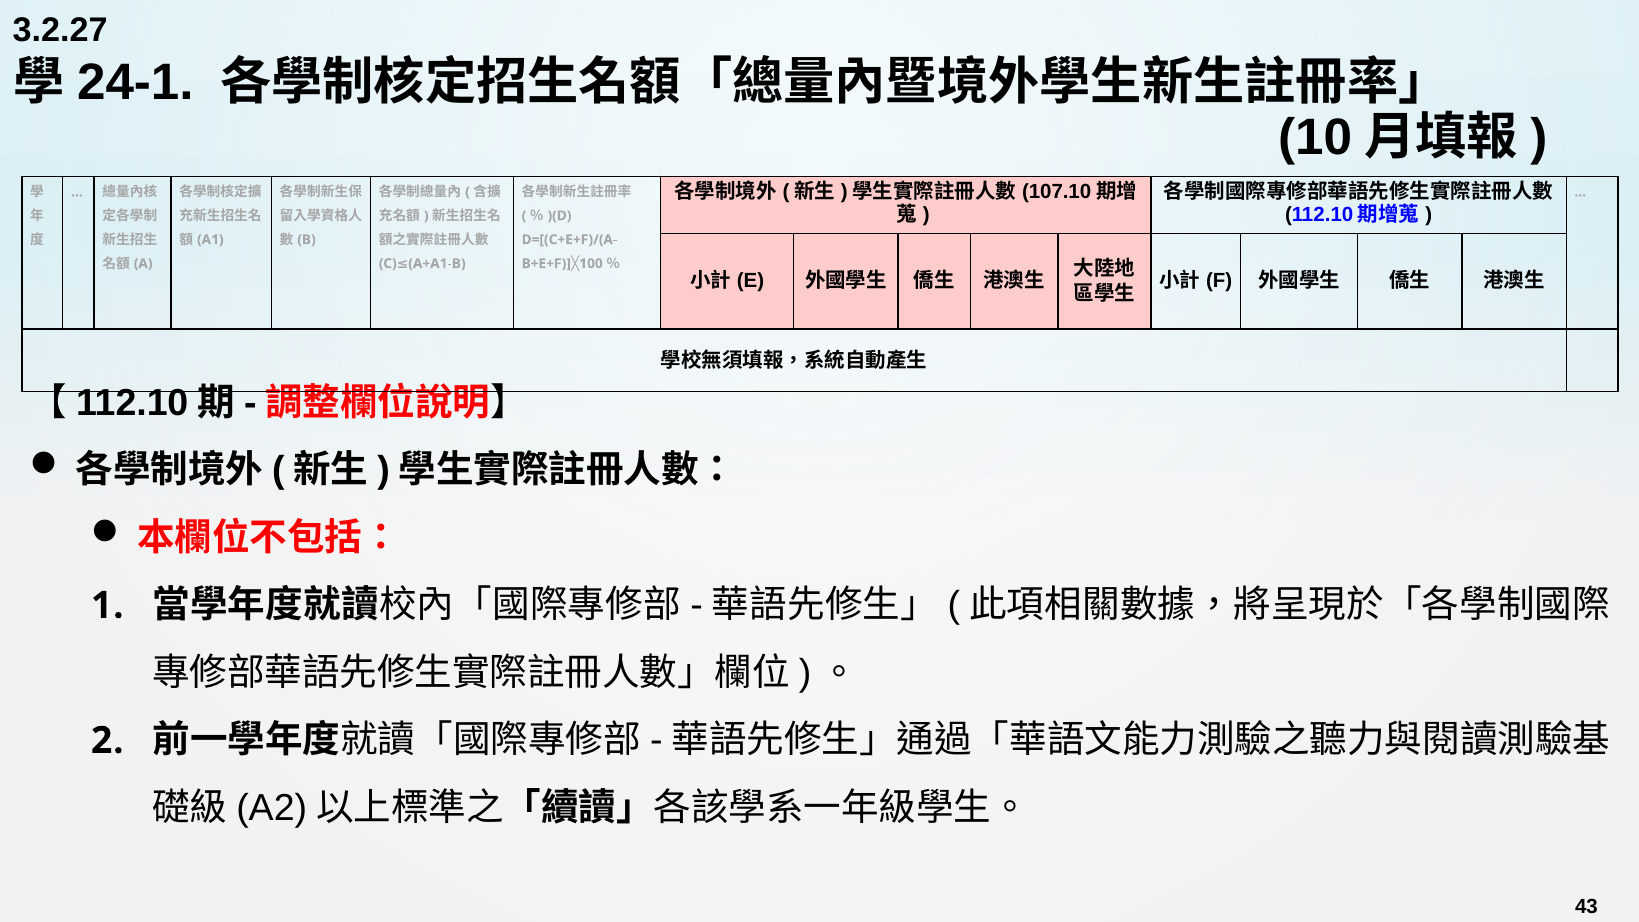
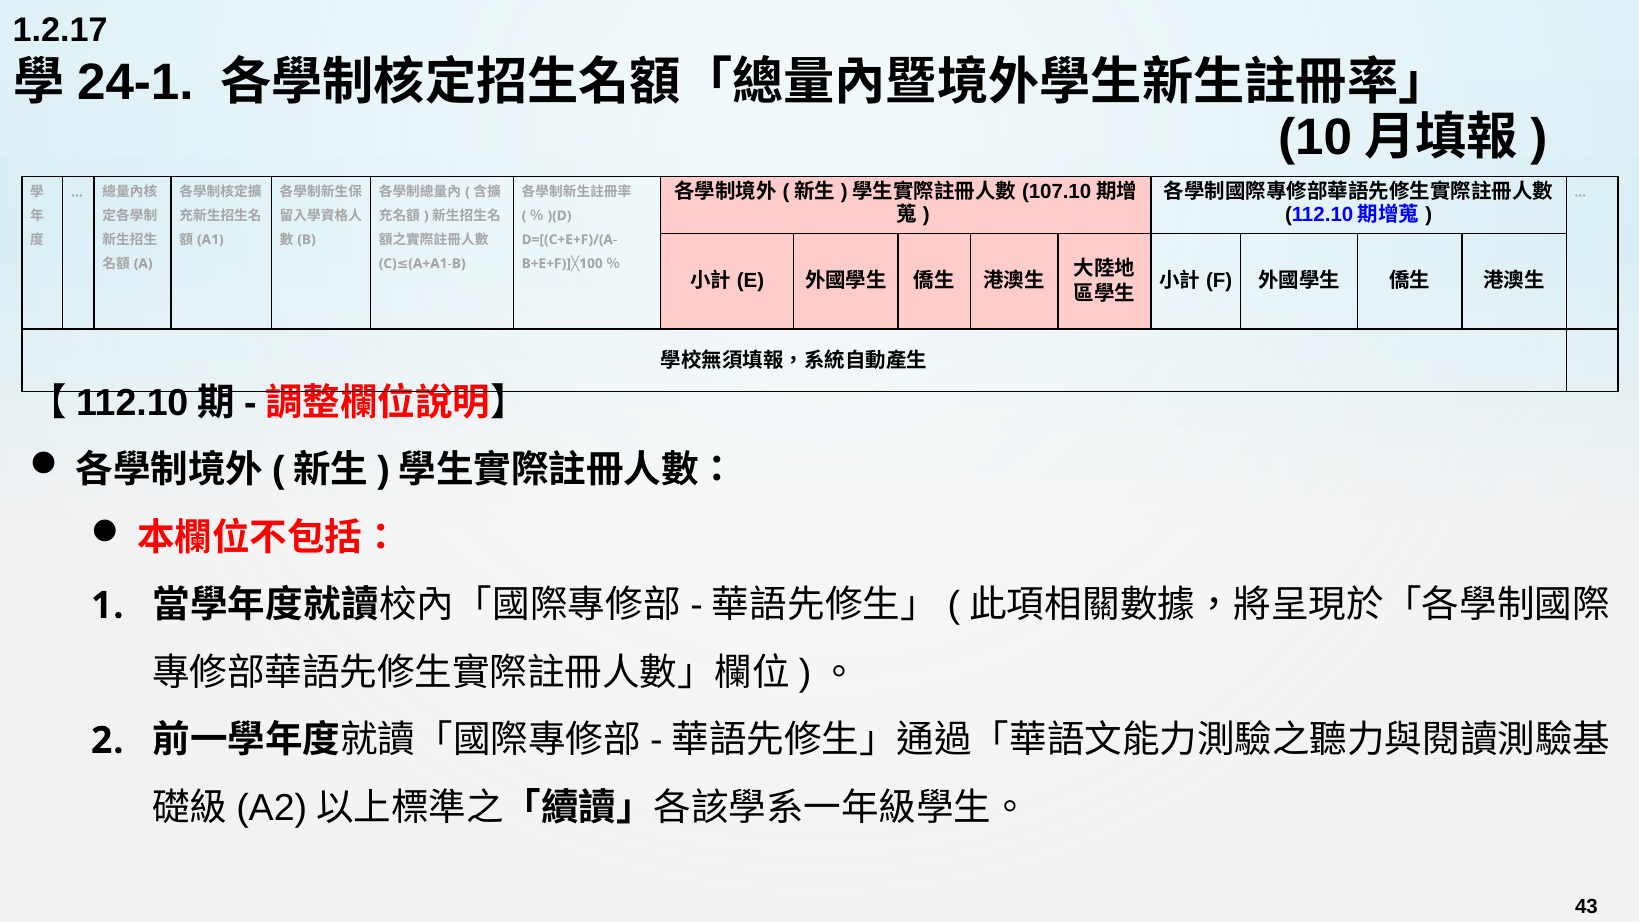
3.2.27: 3.2.27 -> 1.2.17 (60, 30)
